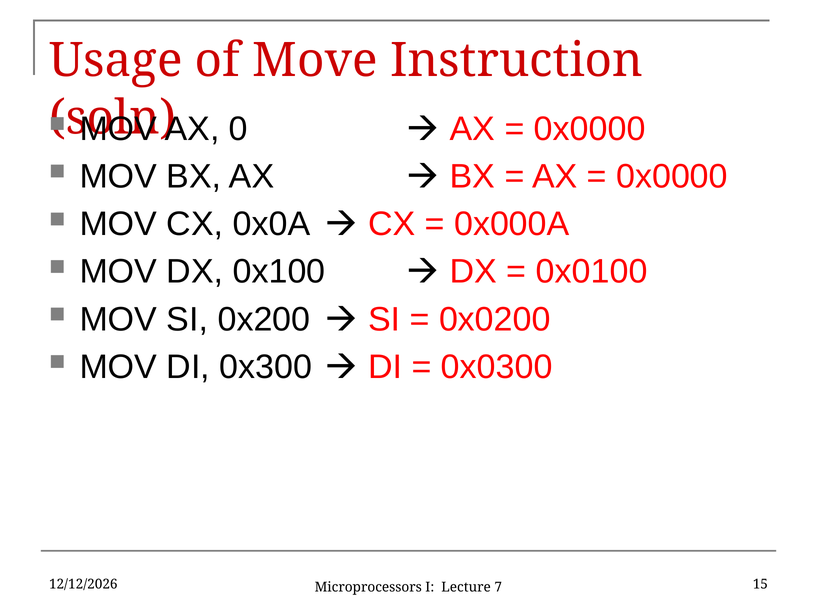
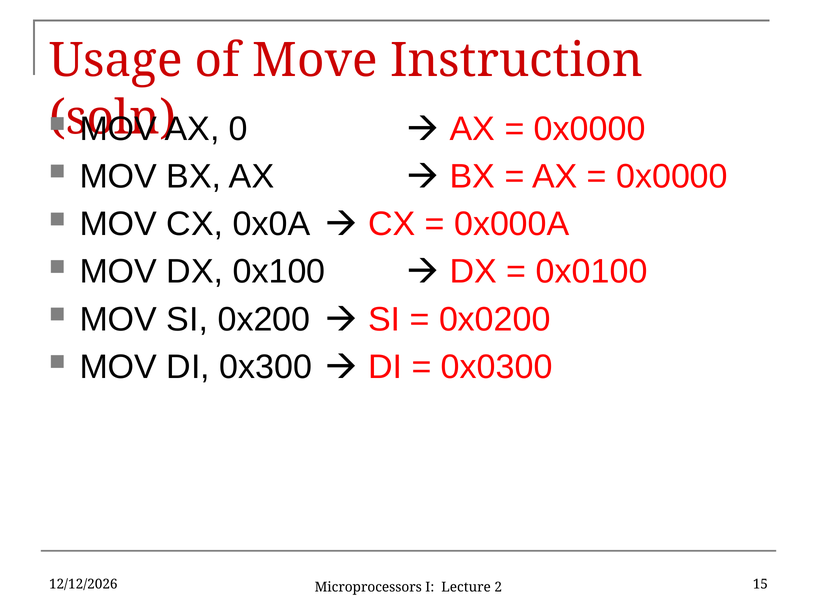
7: 7 -> 2 (498, 588)
